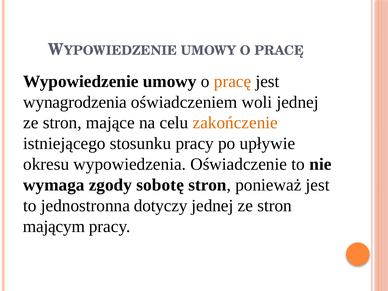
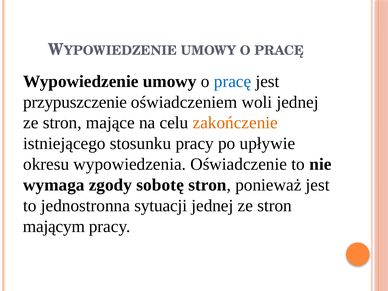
pracę colour: orange -> blue (233, 81)
wynagrodzenia: wynagrodzenia -> przypuszczenie (75, 102)
dotyczy: dotyczy -> sytuacji (161, 206)
